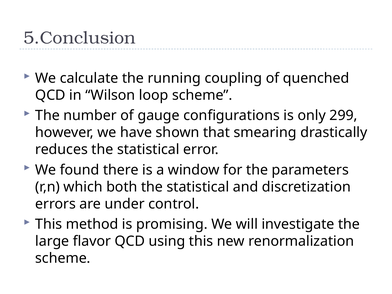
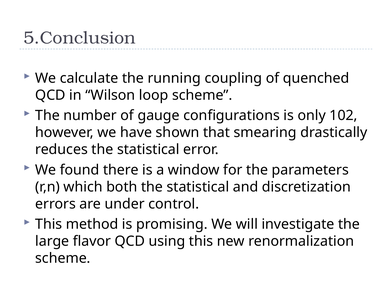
299: 299 -> 102 (343, 116)
